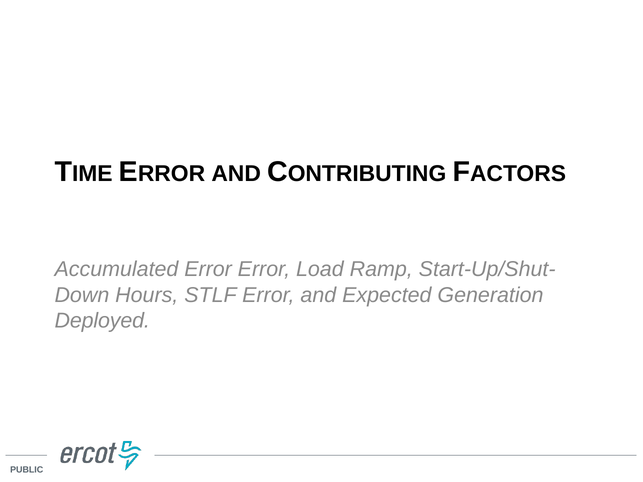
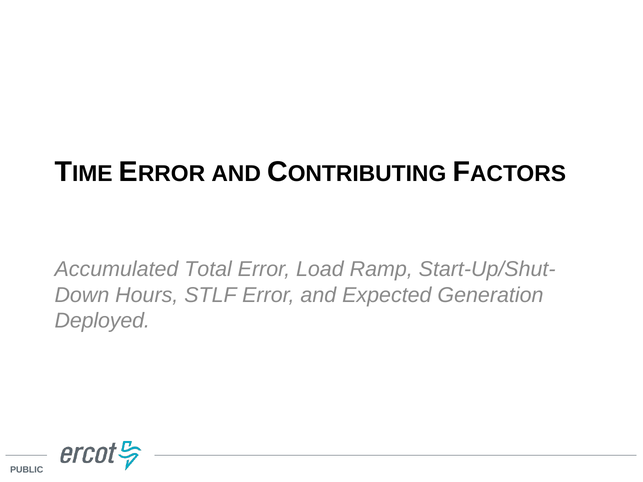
Accumulated Error: Error -> Total (208, 269)
